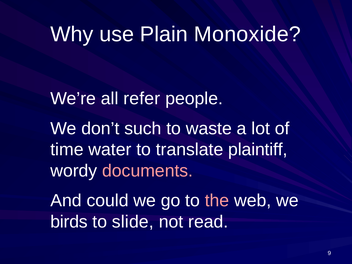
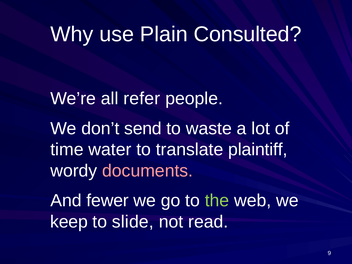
Monoxide: Monoxide -> Consulted (248, 34)
such: such -> send (143, 128)
could: could -> fewer (108, 201)
the colour: pink -> light green (217, 201)
birds: birds -> keep (69, 222)
